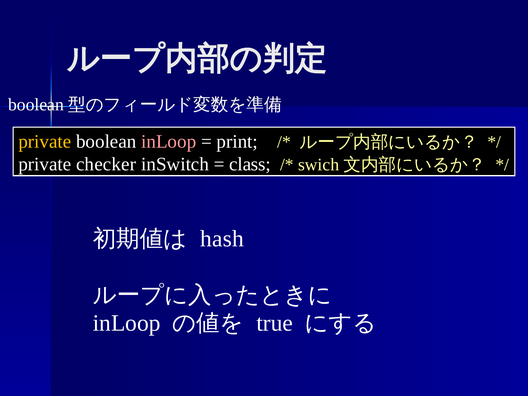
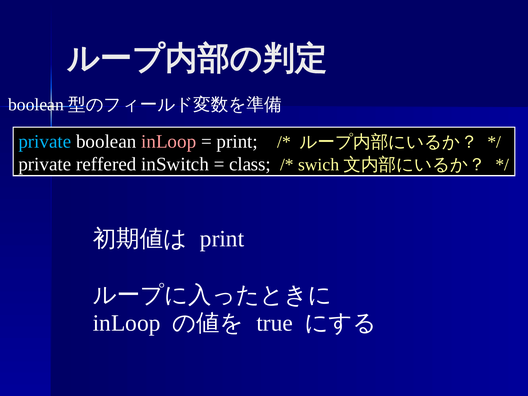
private colour: yellow -> light blue (45, 141)
checker: checker -> reffered (106, 164)
hash: hash -> print (222, 239)
